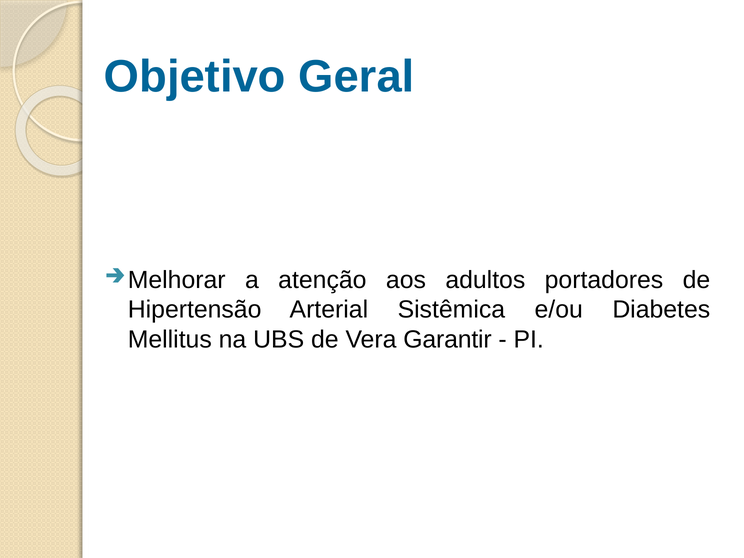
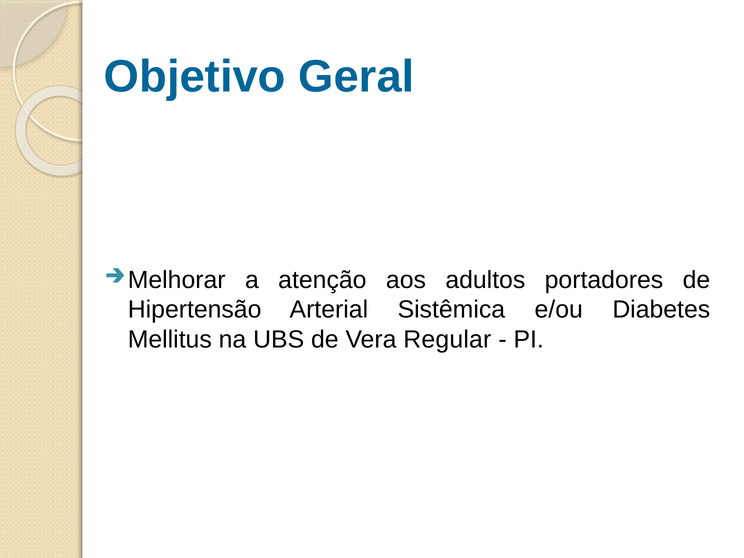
Garantir: Garantir -> Regular (447, 339)
